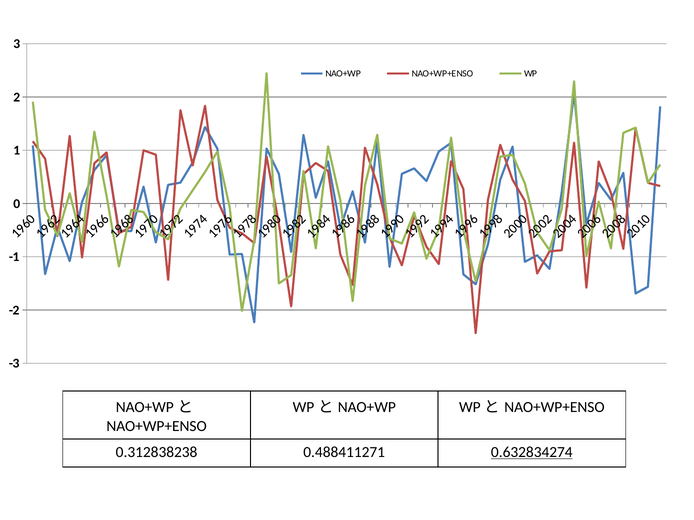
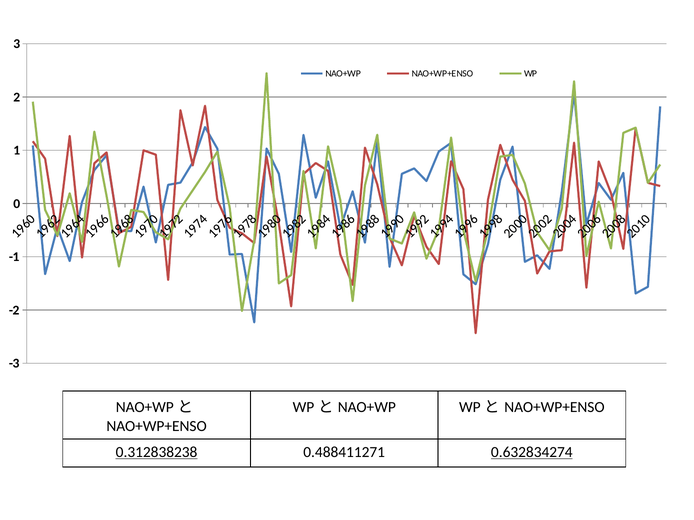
0.312838238 underline: none -> present (157, 453)
